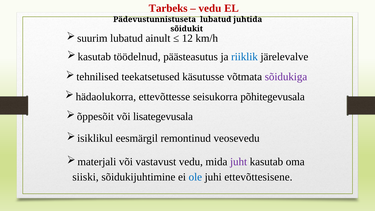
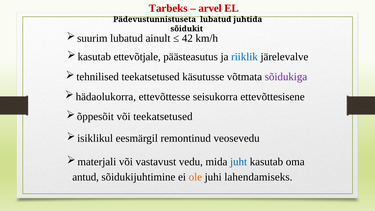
vedu: vedu -> arvel (210, 8)
12: 12 -> 42 (187, 38)
töödelnud: töödelnud -> ettevõtjale (137, 57)
põhitegevusala: põhitegevusala -> ettevõttesisene (273, 97)
või lisategevusala: lisategevusala -> teekatsetused (163, 116)
juht colour: purple -> blue (239, 162)
siiski: siiski -> antud (86, 177)
ole colour: blue -> orange (195, 177)
ettevõttesisene: ettevõttesisene -> lahendamiseks (258, 177)
